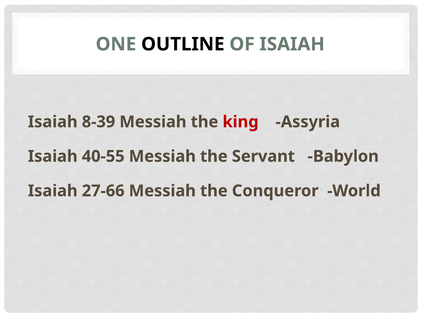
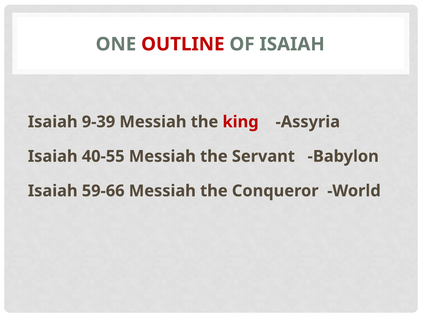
OUTLINE colour: black -> red (183, 44)
8-39: 8-39 -> 9-39 (99, 122)
27-66: 27-66 -> 59-66 (103, 191)
